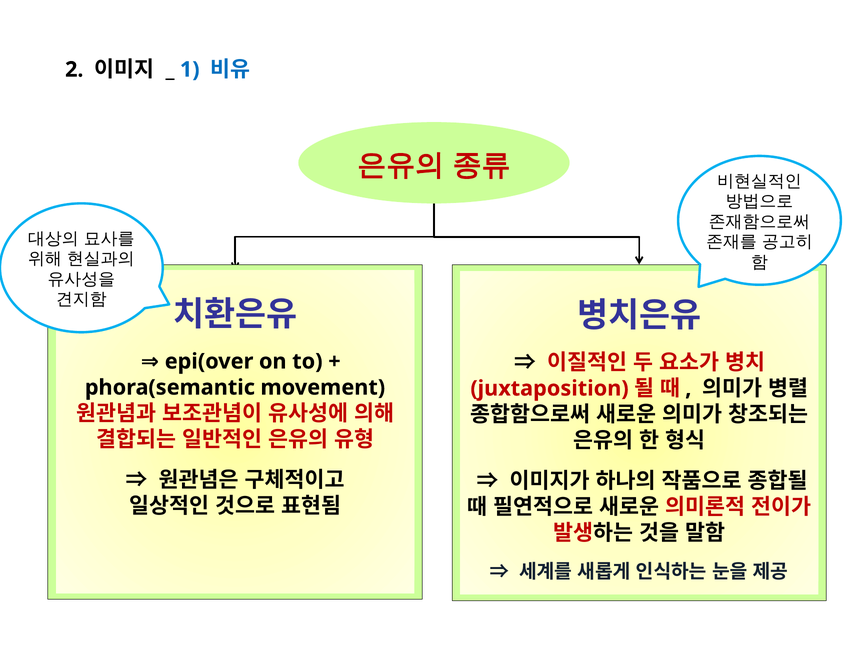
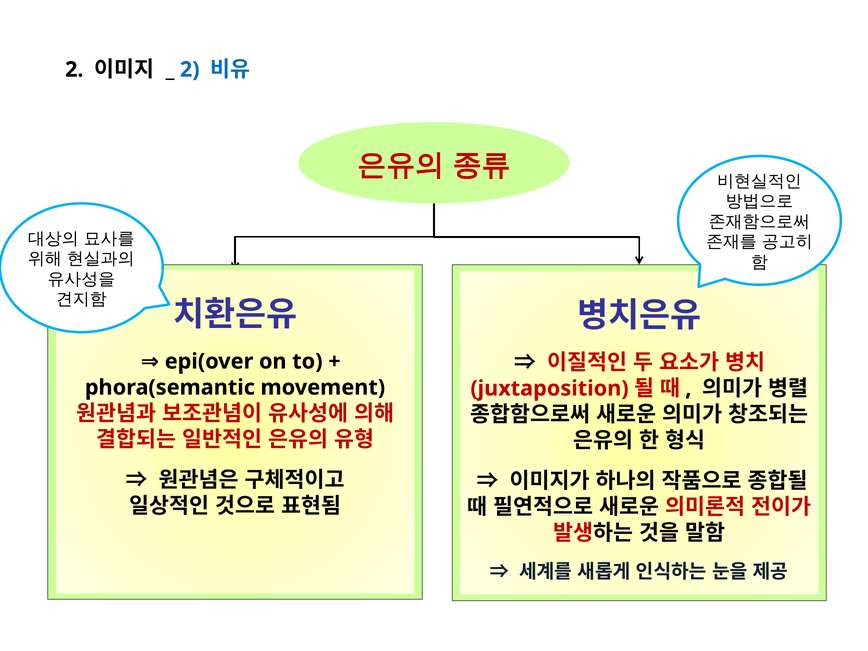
1: 1 -> 2 (190, 70)
